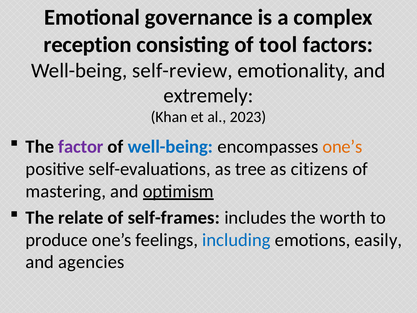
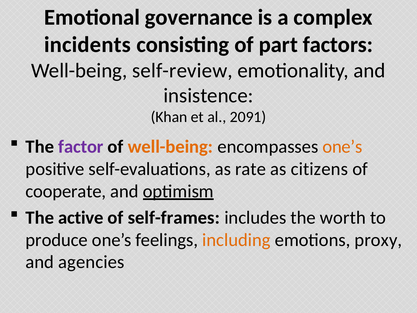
reception: reception -> incidents (87, 45)
tool: tool -> part (278, 45)
extremely: extremely -> insistence (208, 95)
2023: 2023 -> 2091 (248, 117)
well-being colour: blue -> orange (170, 147)
tree: tree -> rate (251, 169)
mastering: mastering -> cooperate (66, 191)
relate: relate -> active (81, 217)
including colour: blue -> orange (236, 240)
easily: easily -> proxy (378, 240)
